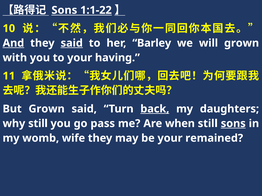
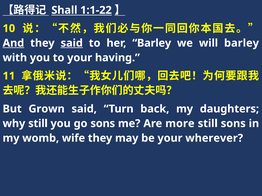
Sons: Sons -> Shall (64, 10)
will grown: grown -> barley (242, 43)
back underline: present -> none (155, 109)
go pass: pass -> sons (103, 124)
when: when -> more (180, 124)
sons underline: present -> none (233, 124)
remained: remained -> wherever (214, 138)
